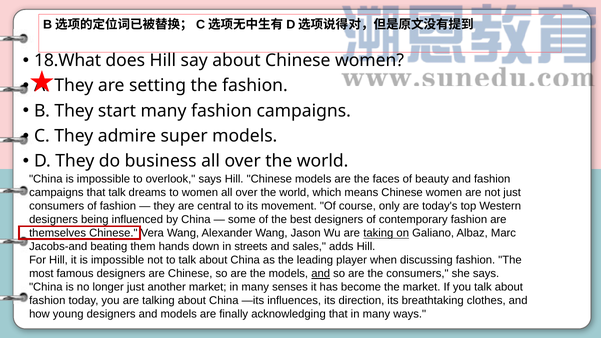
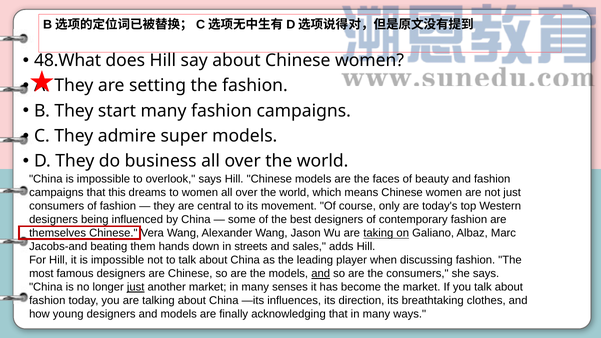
18.What: 18.What -> 48.What (68, 60)
that talk: talk -> this (117, 193)
just underline: none -> present (136, 287)
